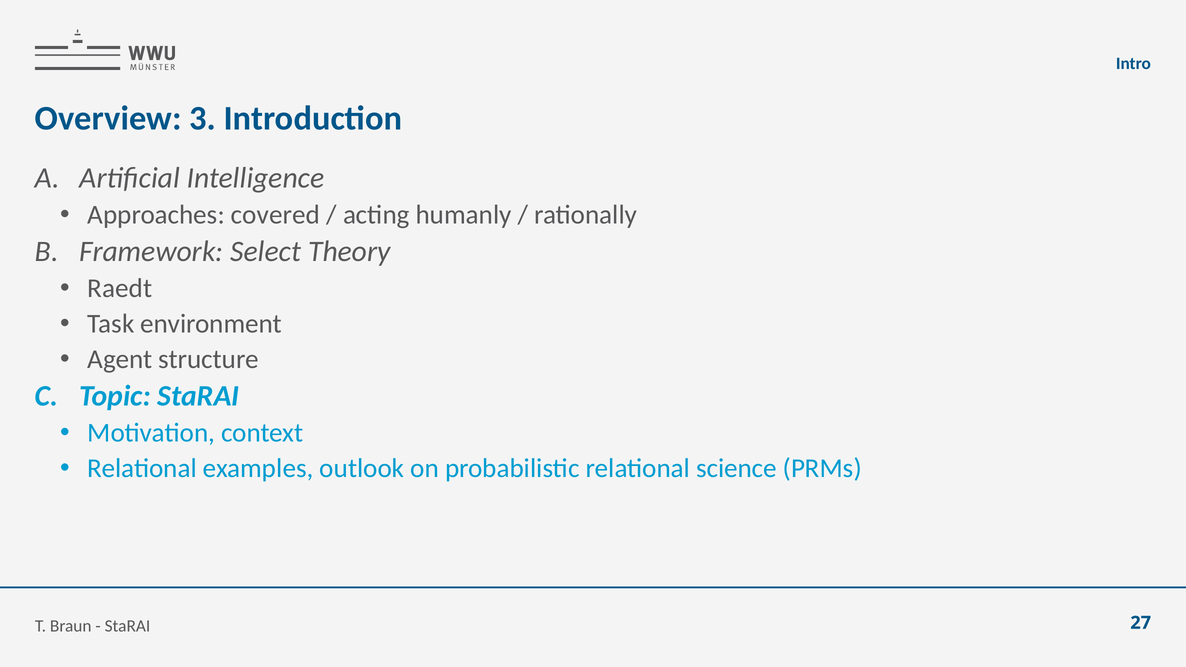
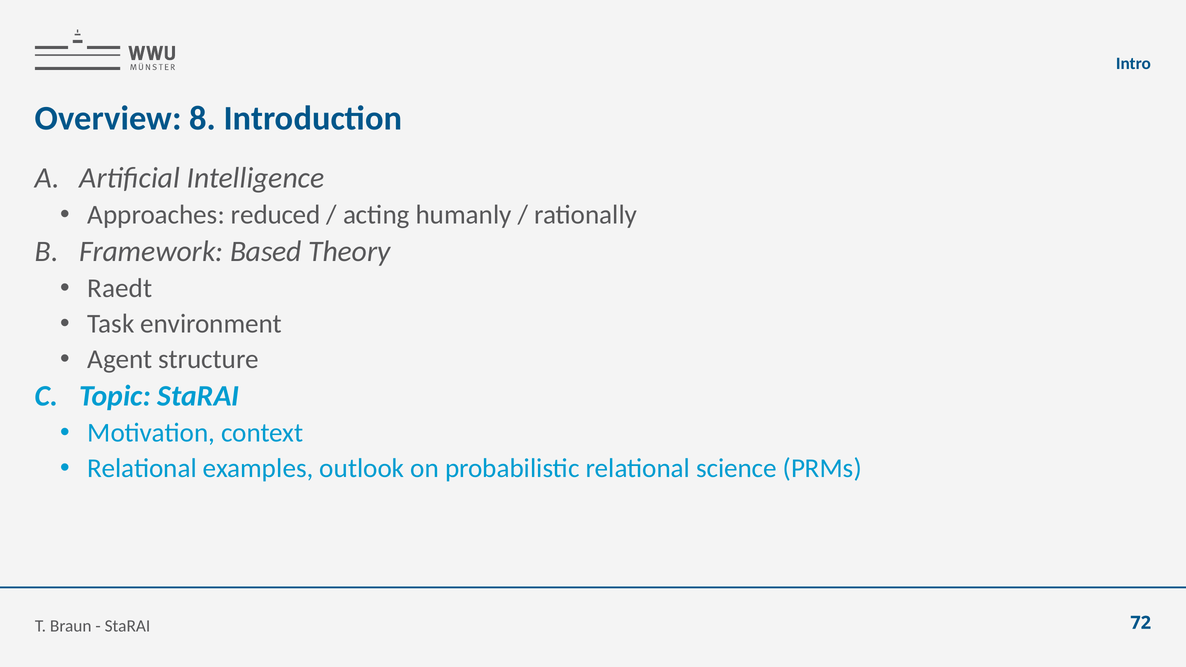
3: 3 -> 8 (203, 118)
covered: covered -> reduced (276, 215)
Select: Select -> Based (266, 251)
27: 27 -> 72 (1141, 623)
